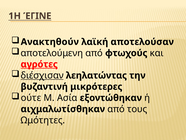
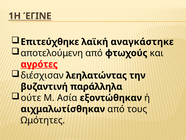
Ανακτηθούν: Ανακτηθούν -> Επιτεύχθηκε (50, 42)
αποτελούσαν: αποτελούσαν -> αναγκάστηκε (142, 42)
διέσχισαν underline: present -> none (42, 75)
μικρότερες: μικρότερες -> παράλληλα (96, 86)
